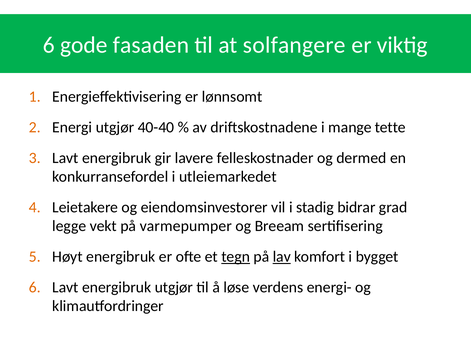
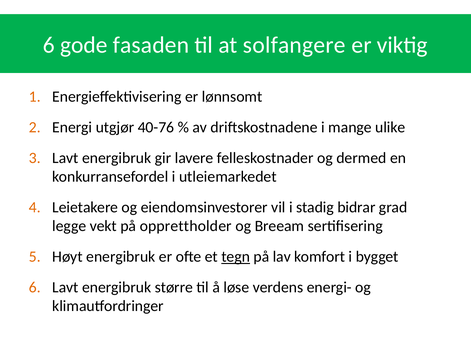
40-40: 40-40 -> 40-76 (156, 127)
tette: tette -> ulike (390, 127)
varmepumper: varmepumper -> opprettholder (186, 226)
lav underline: present -> none (282, 257)
energibruk utgjør: utgjør -> større (174, 287)
